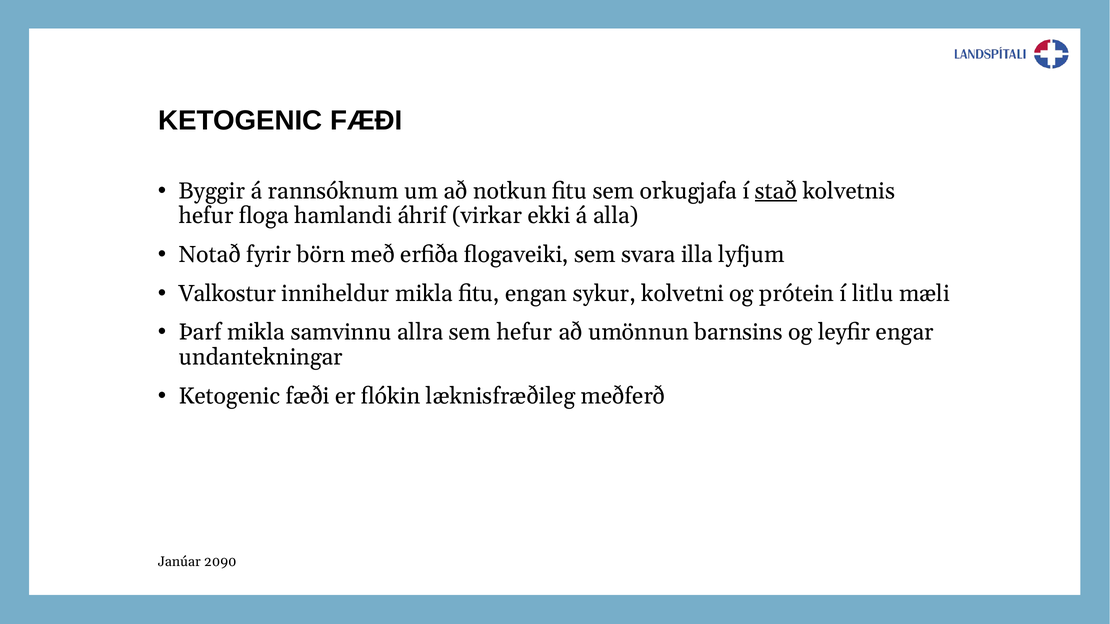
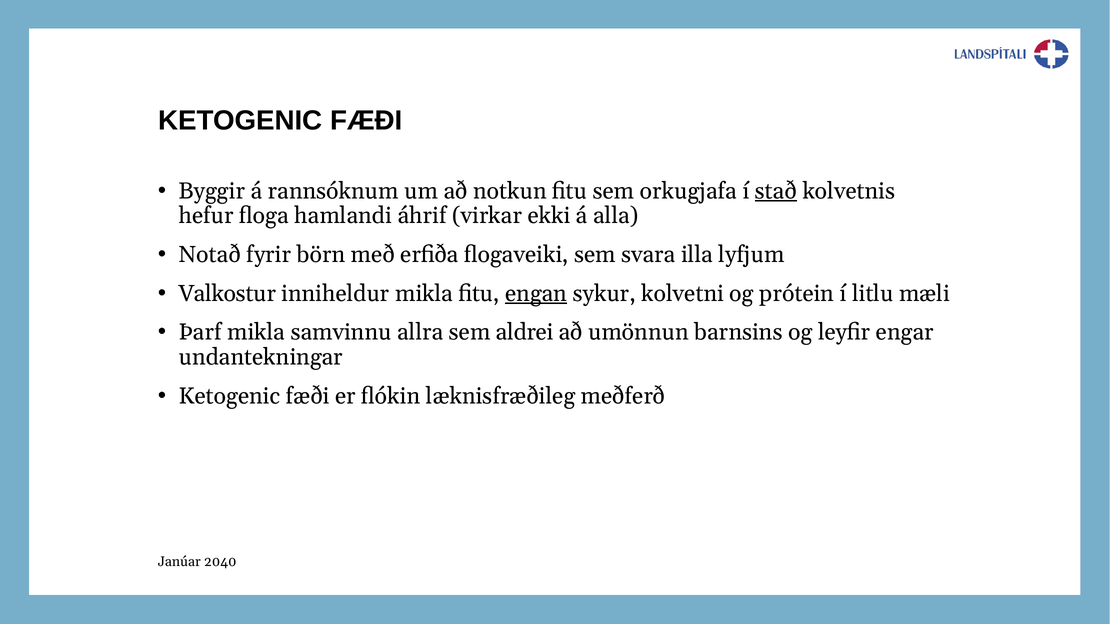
engan underline: none -> present (536, 294)
sem hefur: hefur -> aldrei (525, 332)
2090: 2090 -> 2040 (220, 562)
